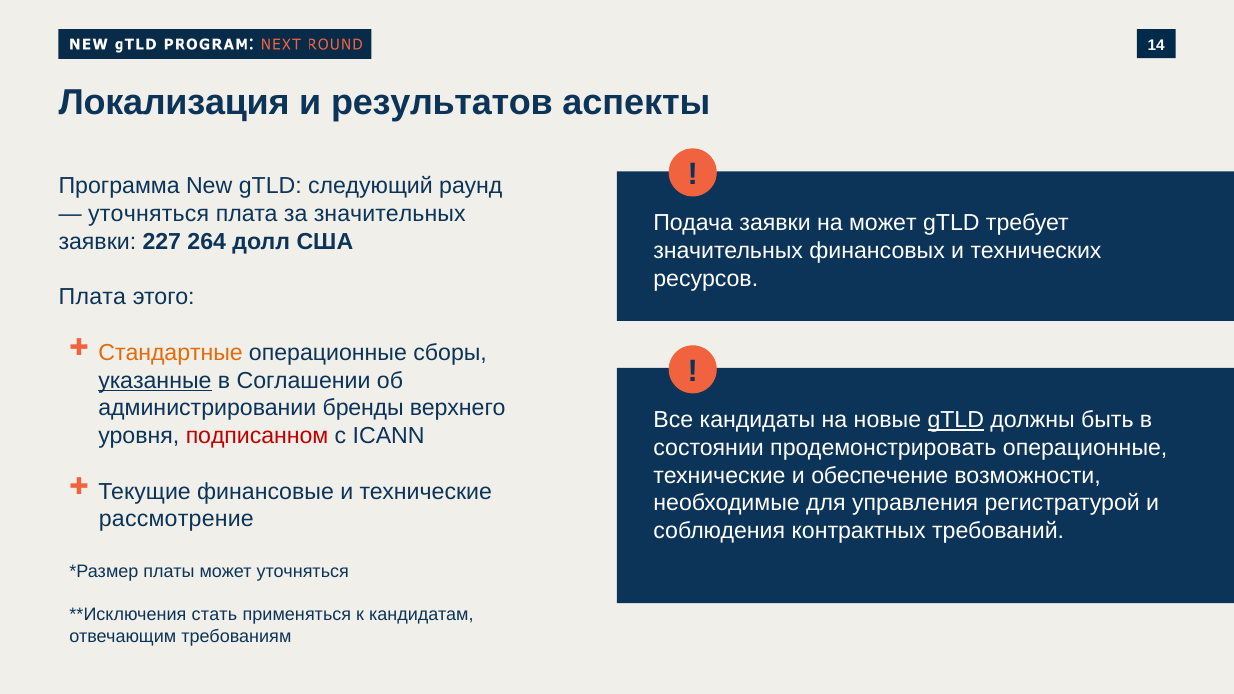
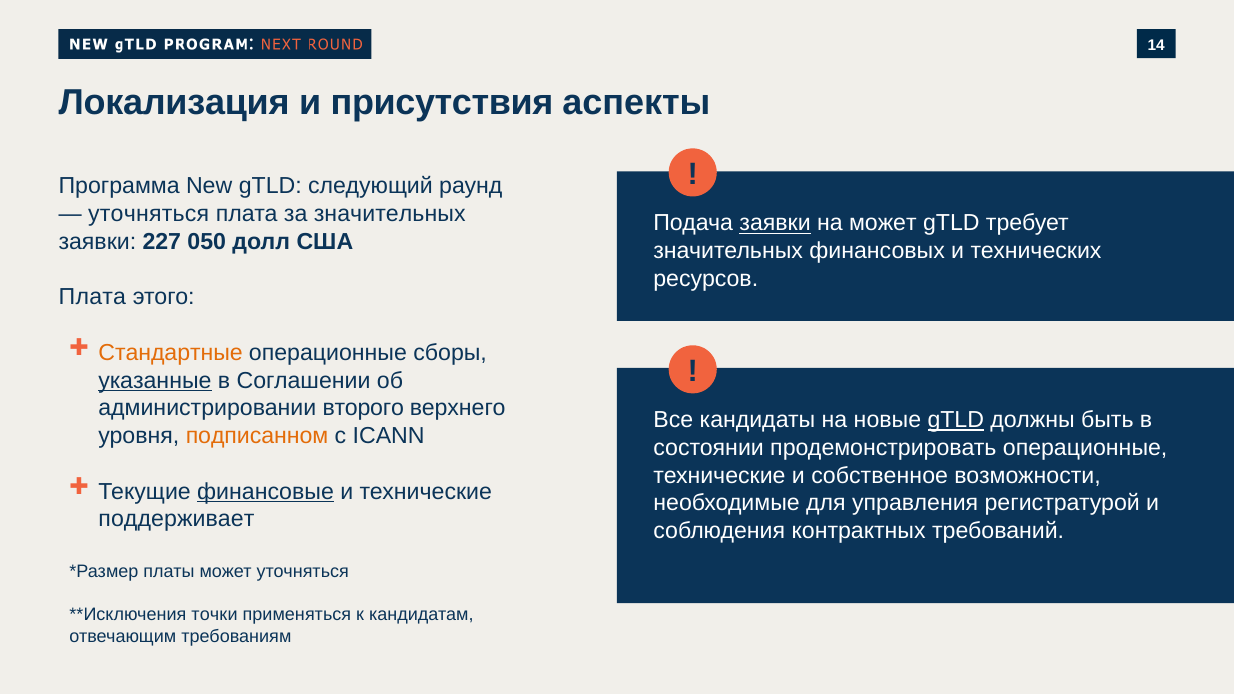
результатов: результатов -> присутствия (442, 103)
заявки underline: none -> present (775, 223)
264: 264 -> 050 (207, 242)
бренды: бренды -> второго (363, 408)
подписанном colour: red -> orange (257, 436)
обеспечение: обеспечение -> собственное (880, 476)
финансовые underline: none -> present (266, 492)
рассмотрение: рассмотрение -> поддерживает (176, 519)
стать: стать -> точки (214, 615)
